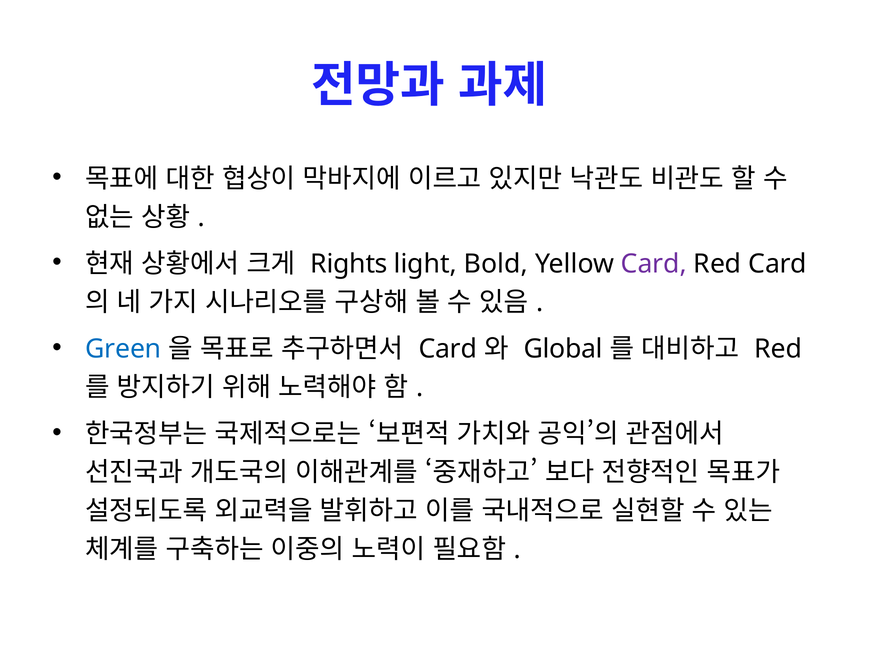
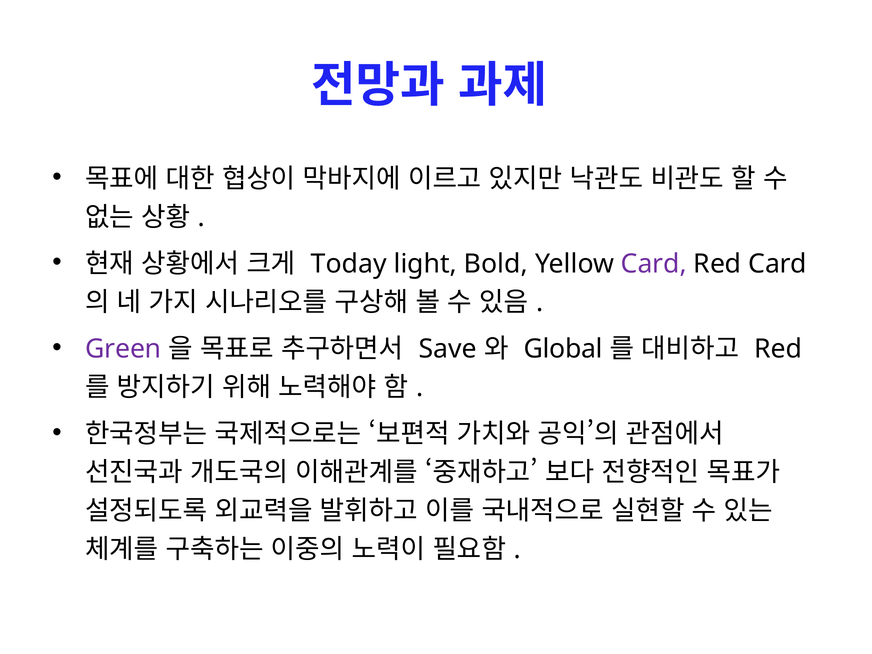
Rights: Rights -> Today (349, 264)
Green colour: blue -> purple (123, 349)
Card: Card -> Save (448, 349)
